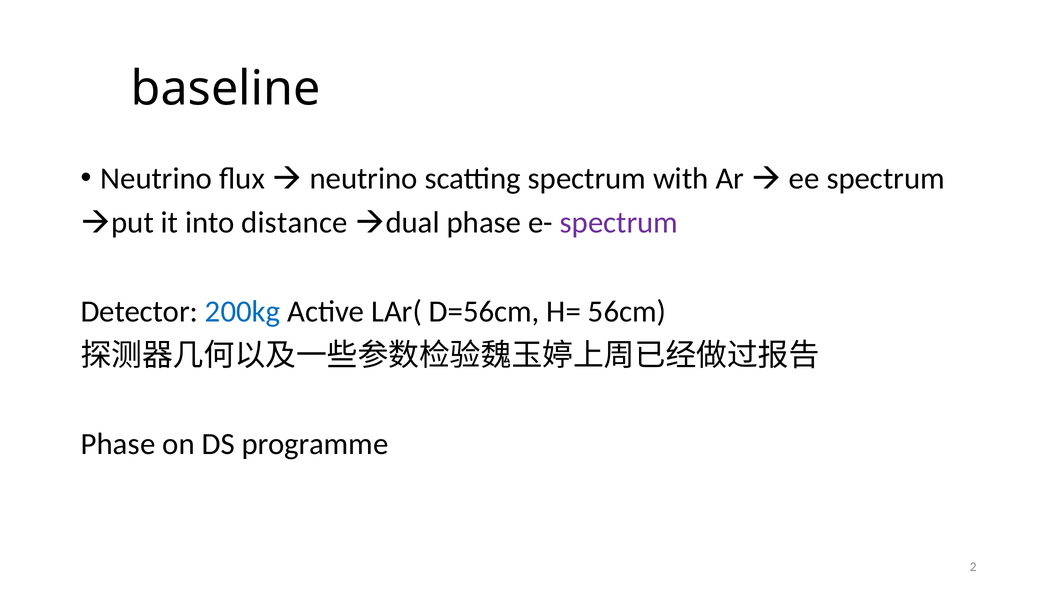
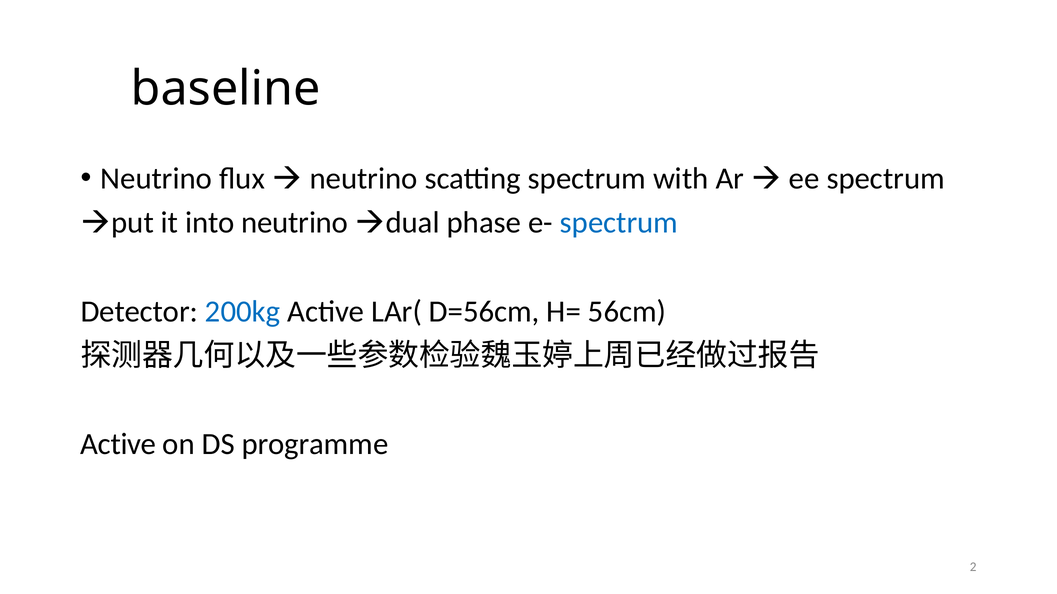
into distance: distance -> neutrino (295, 223)
spectrum colour: purple -> blue (619, 223)
Phase: Phase -> Active (118, 445)
